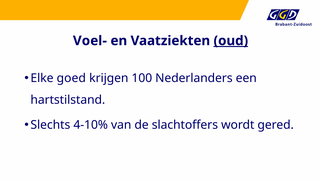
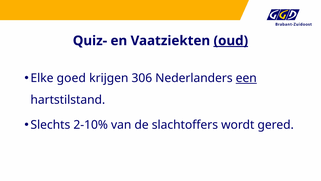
Voel-: Voel- -> Quiz- (90, 41)
100: 100 -> 306 (142, 78)
een underline: none -> present (246, 78)
4-10%: 4-10% -> 2-10% (91, 125)
